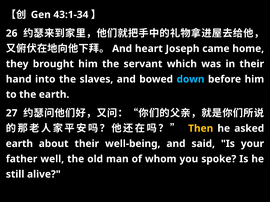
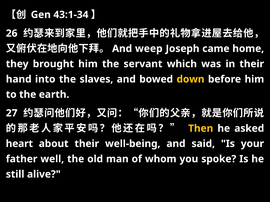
heart: heart -> weep (149, 49)
down colour: light blue -> yellow (191, 79)
earth: earth -> heart (19, 144)
